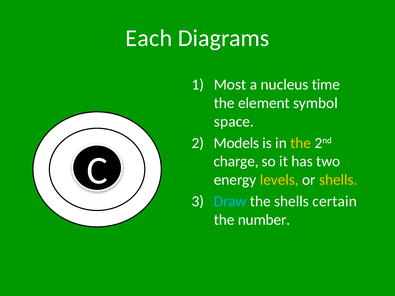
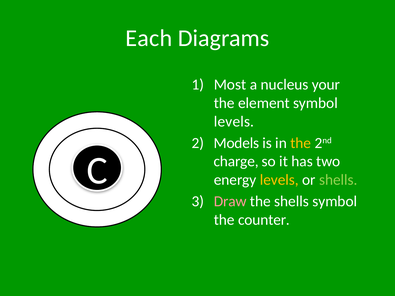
time: time -> your (326, 85)
space: space -> levels (234, 122)
shells colour: yellow -> light green (338, 180)
Draw colour: light blue -> pink (230, 202)
shells certain: certain -> symbol (335, 202)
number: number -> counter (264, 220)
